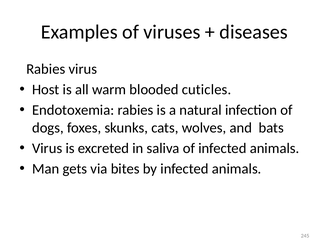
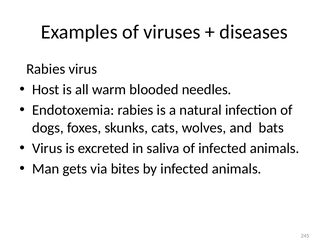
cuticles: cuticles -> needles (207, 90)
